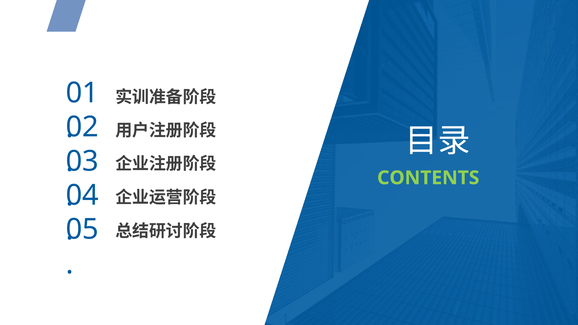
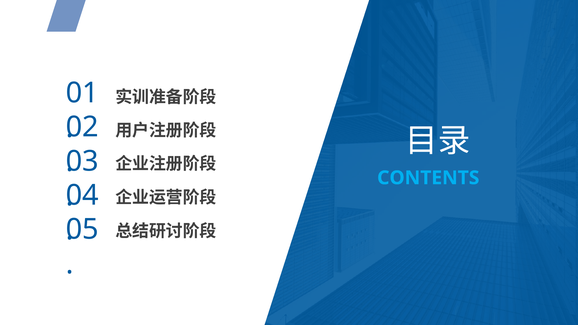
CONTENTS colour: light green -> light blue (428, 178)
